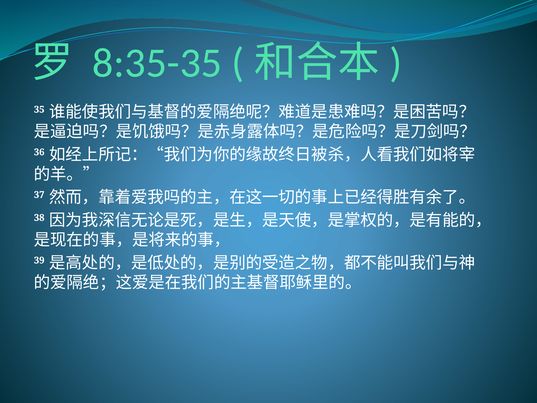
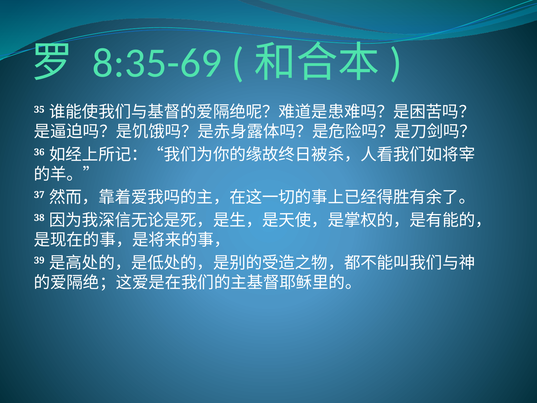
8:35-35: 8:35-35 -> 8:35-69 (157, 63)
